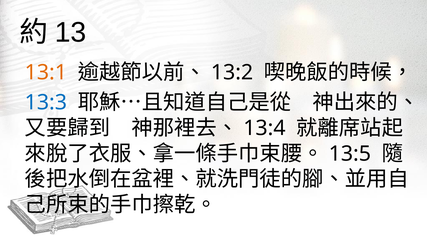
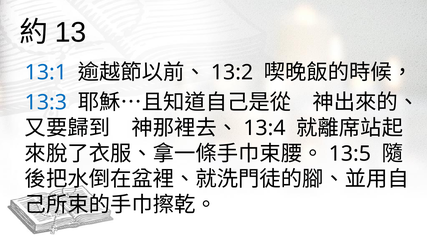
13:1 colour: orange -> blue (46, 73)
